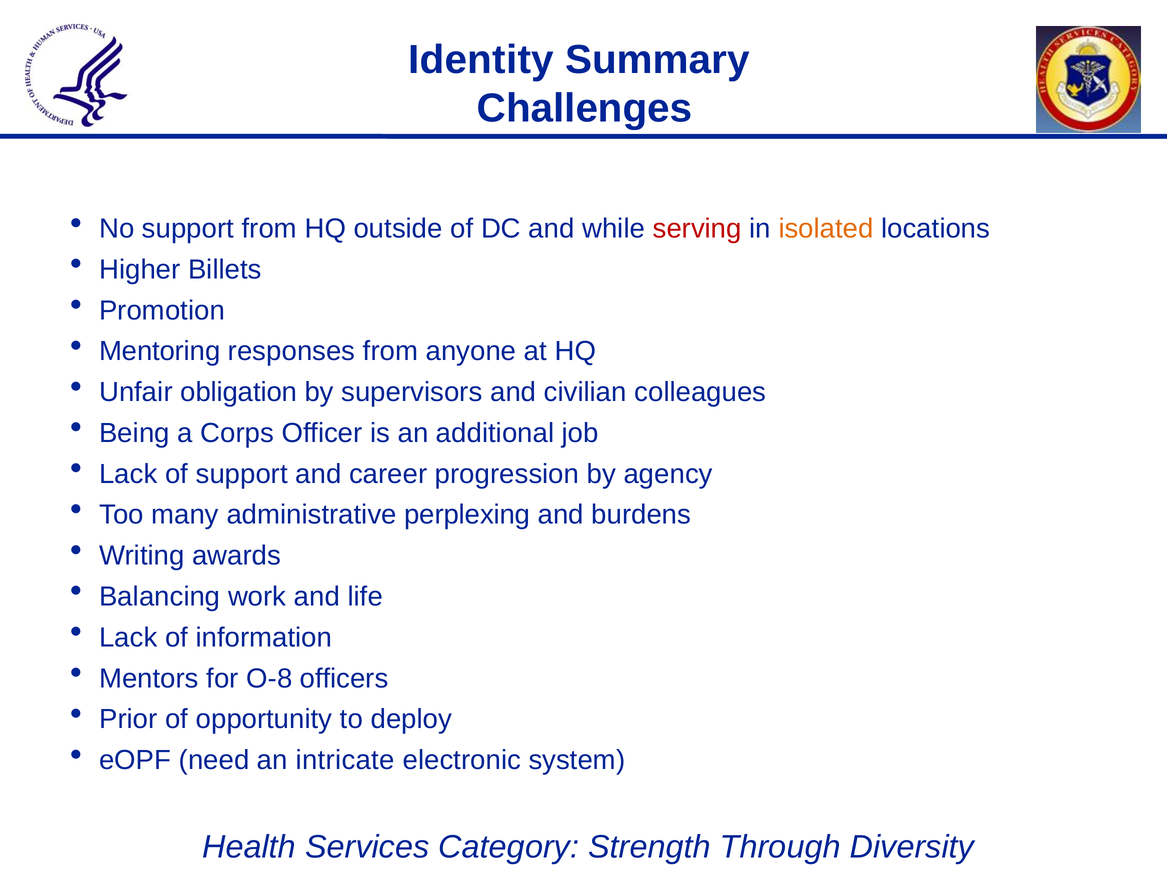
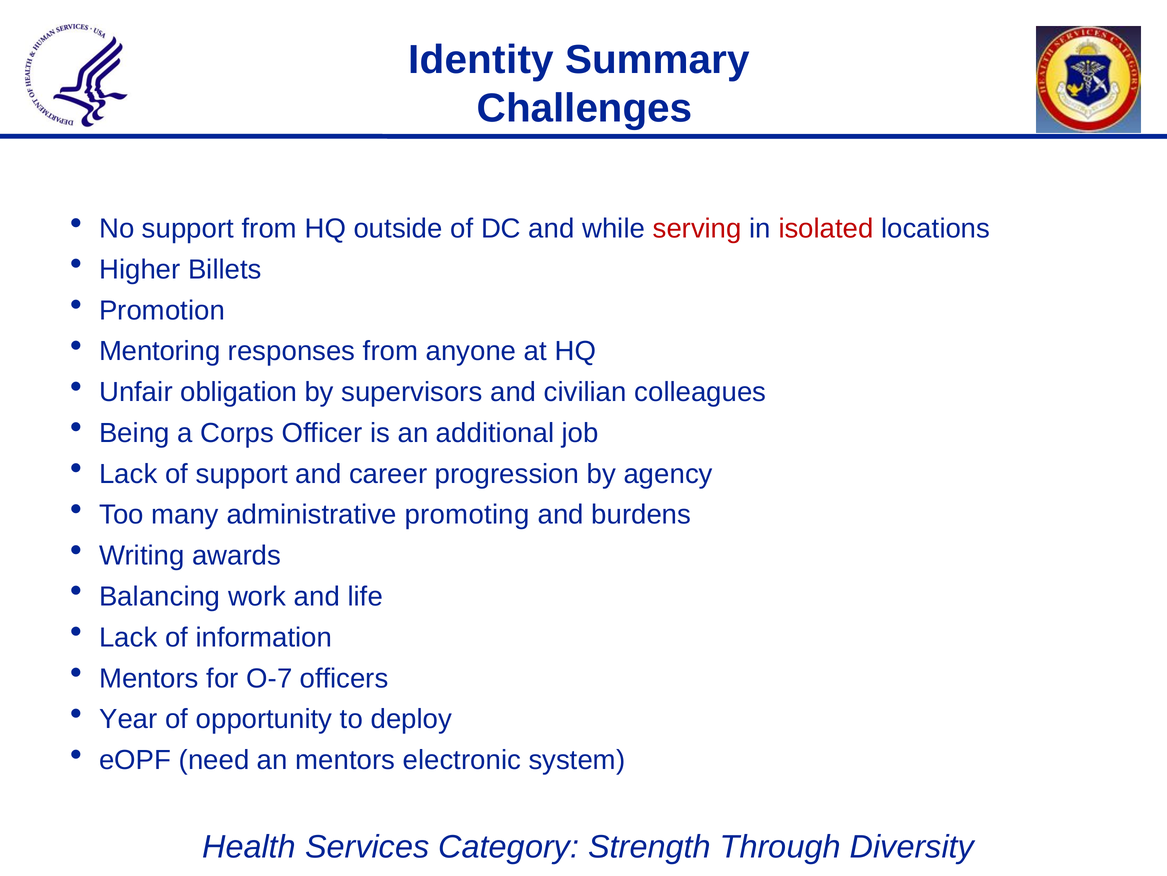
isolated colour: orange -> red (826, 229)
perplexing: perplexing -> promoting (467, 514)
O-8: O-8 -> O-7 (269, 678)
Prior: Prior -> Year (128, 719)
an intricate: intricate -> mentors (345, 760)
